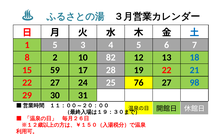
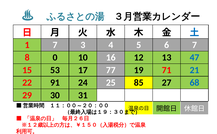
1 5: 5 -> 7 (55, 45)
2: 2 -> 0 (55, 58)
82: 82 -> 16 (111, 58)
18: 18 -> 47 (194, 58)
59: 59 -> 53 (55, 70)
28: 28 -> 77 (111, 70)
19 22: 22 -> 71 (167, 70)
22 27: 27 -> 91 (55, 83)
76: 76 -> 85 (139, 83)
98: 98 -> 68 (194, 83)
